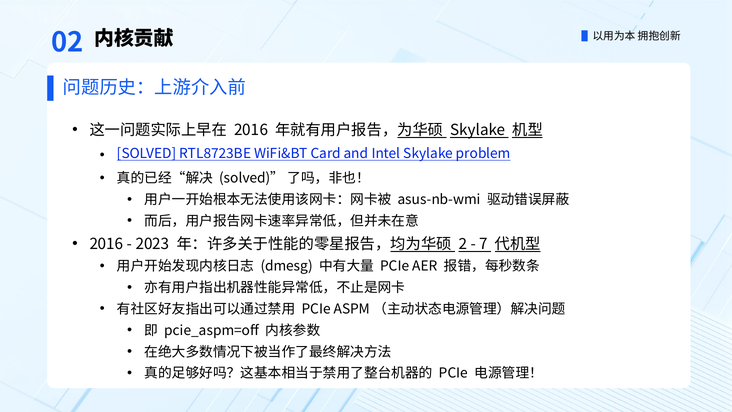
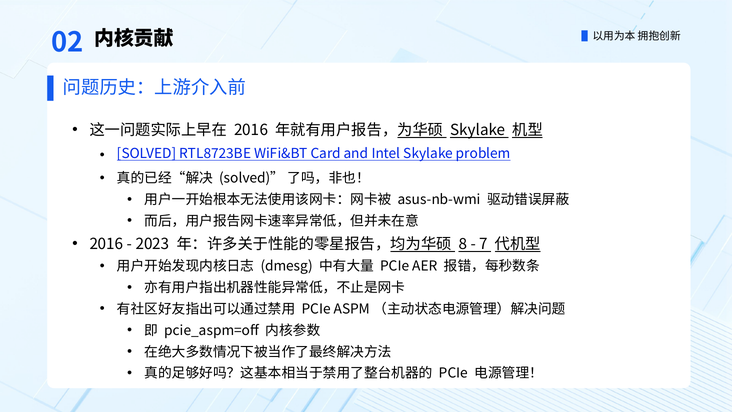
2: 2 -> 8 (463, 244)
